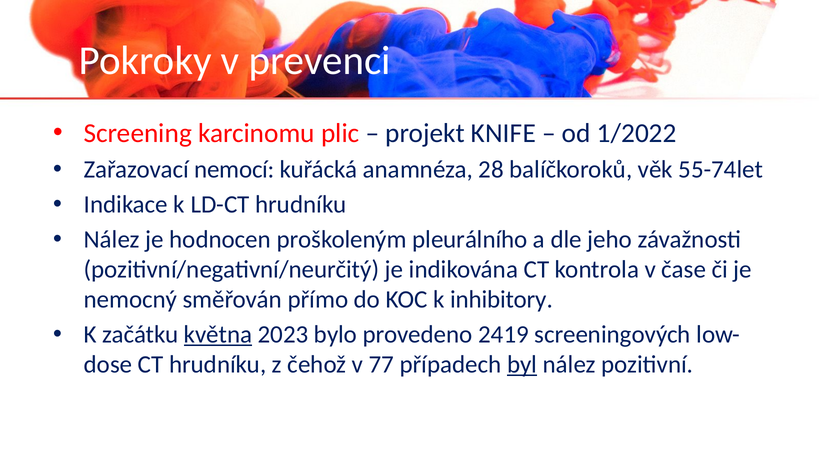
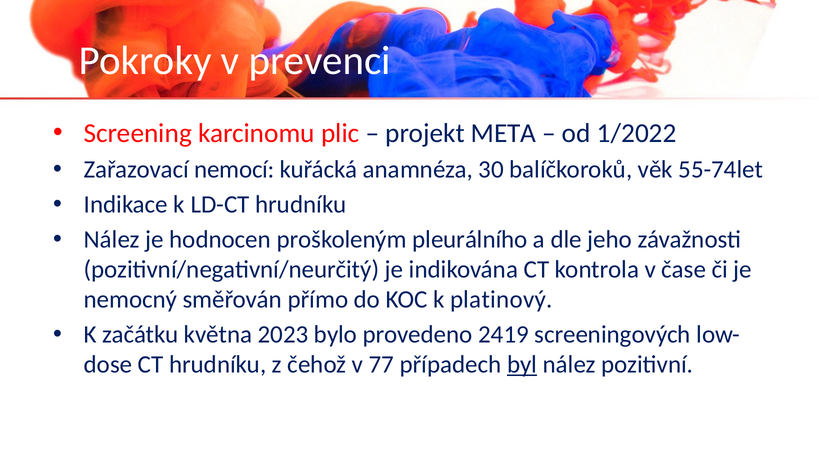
KNIFE: KNIFE -> META (504, 133)
28: 28 -> 30 (491, 170)
inhibitory: inhibitory -> platinový (501, 299)
května underline: present -> none (218, 334)
